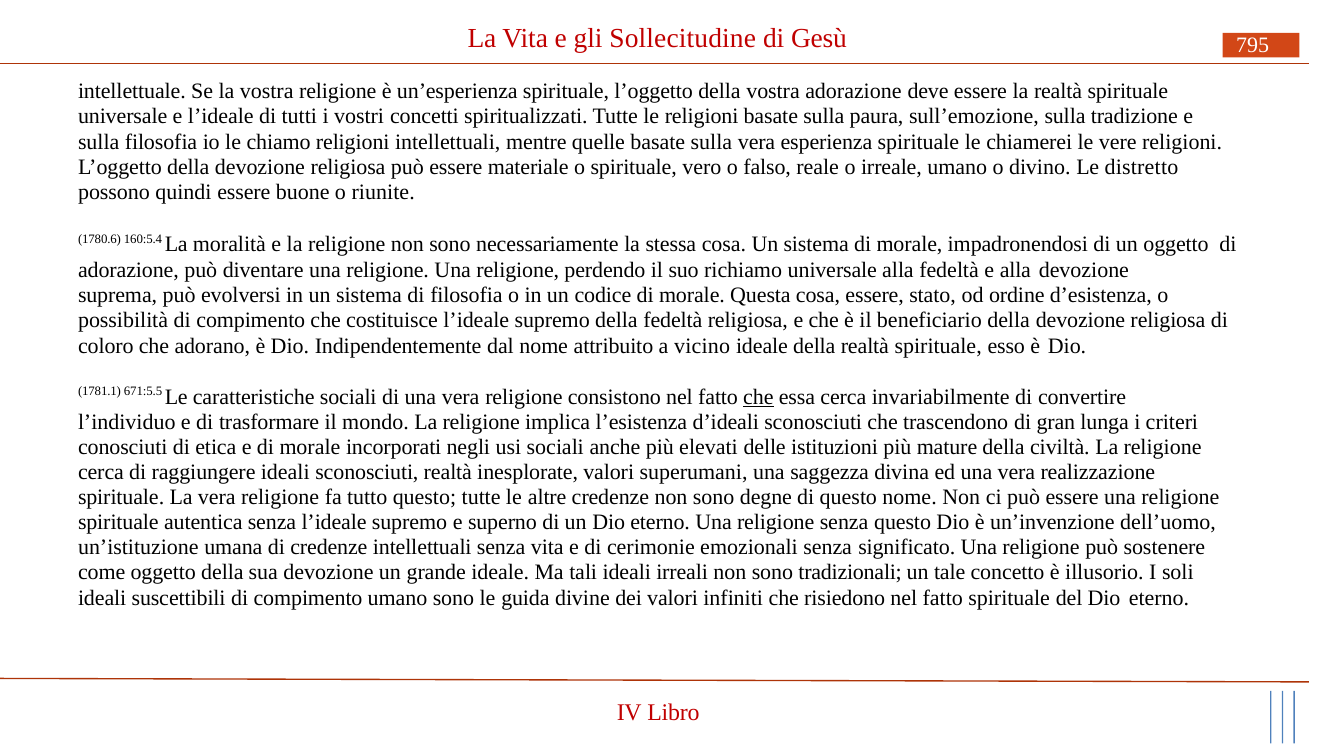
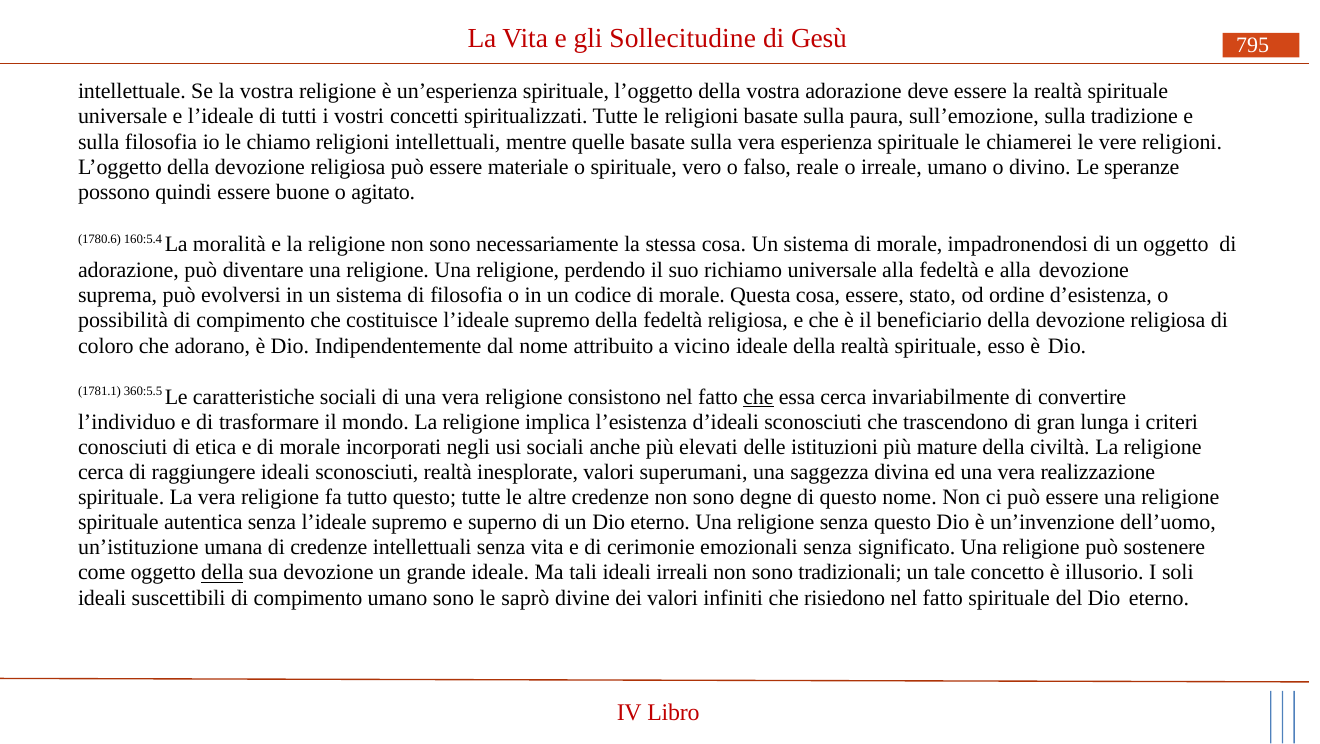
distretto: distretto -> speranze (1142, 167)
riunite: riunite -> agitato (383, 193)
671:5.5: 671:5.5 -> 360:5.5 (143, 391)
della underline: none -> present (222, 572)
guida: guida -> saprò (525, 597)
